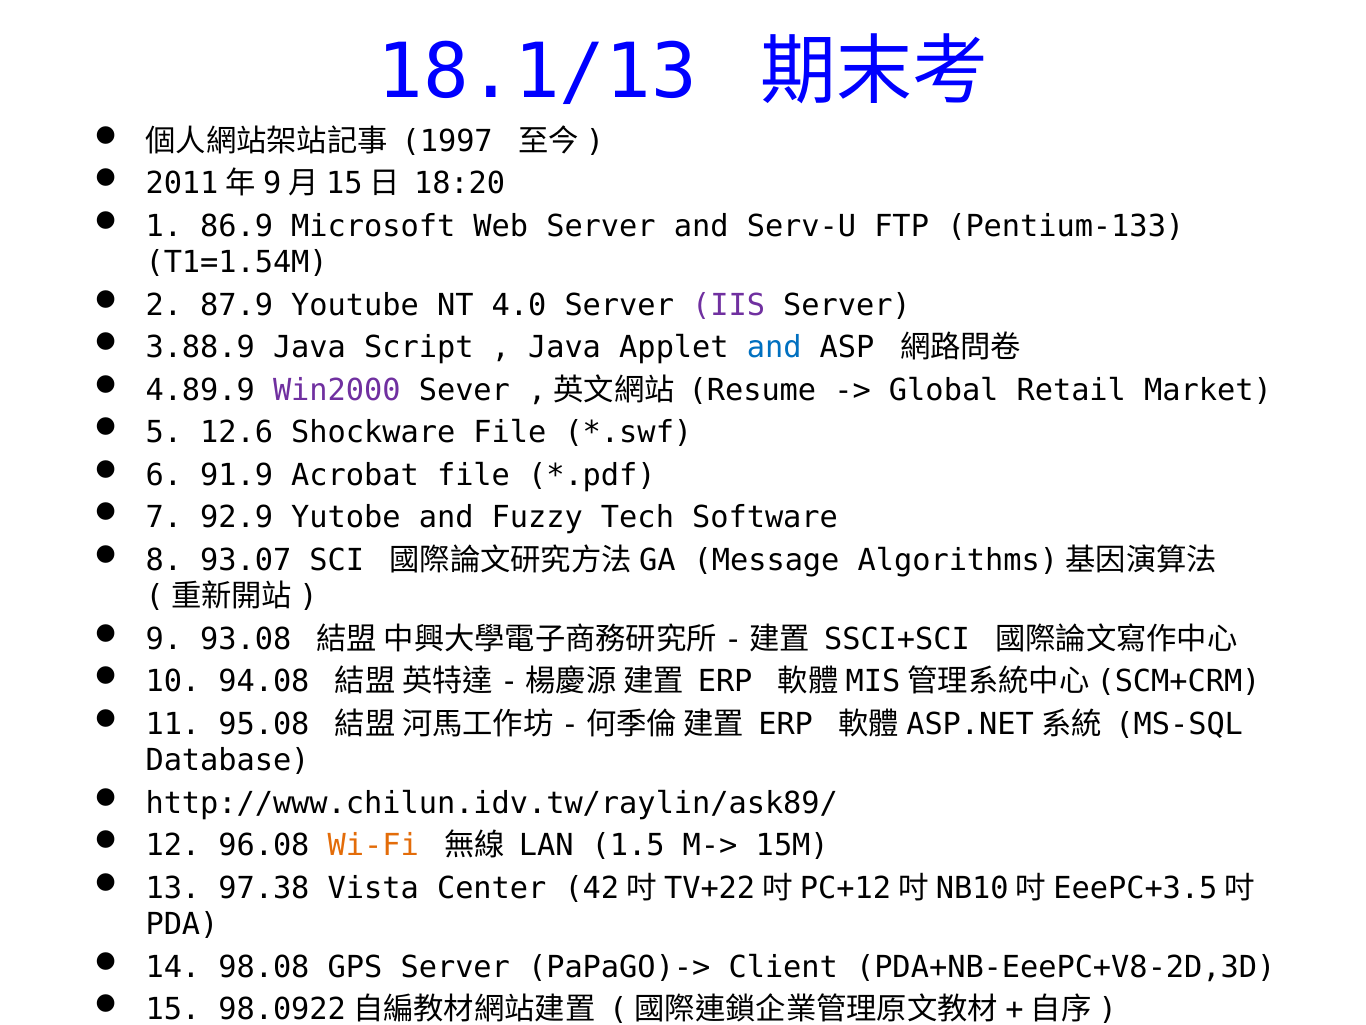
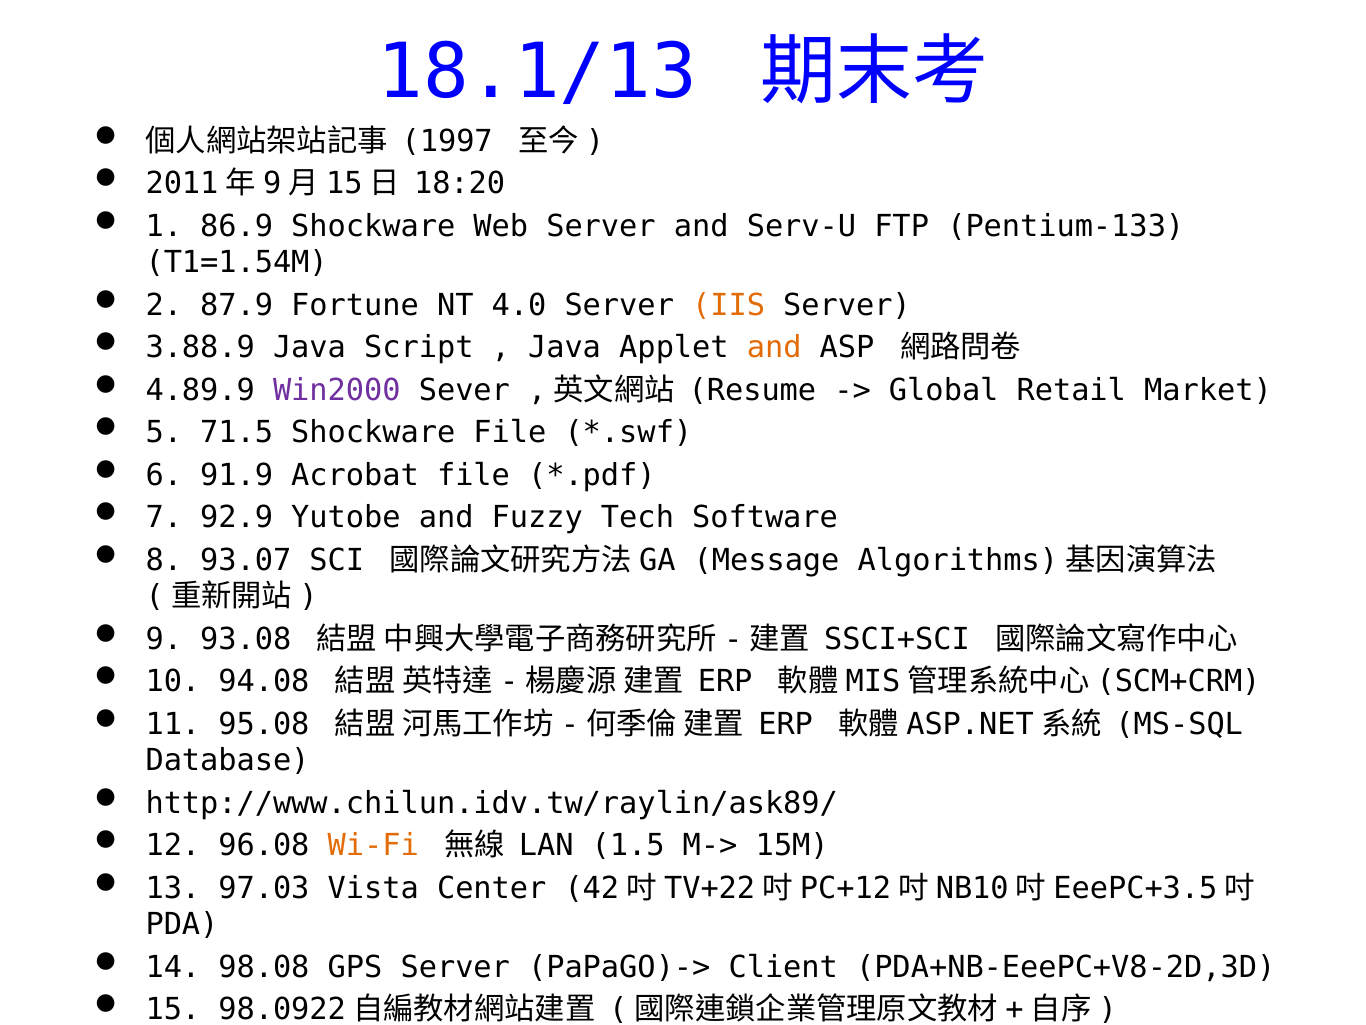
86.9 Microsoft: Microsoft -> Shockware (373, 226)
Youtube: Youtube -> Fortune (355, 305)
IIS colour: purple -> orange (729, 305)
and colour: blue -> orange (774, 348)
12.6: 12.6 -> 71.5 (237, 433)
97.38: 97.38 -> 97.03 (264, 888)
